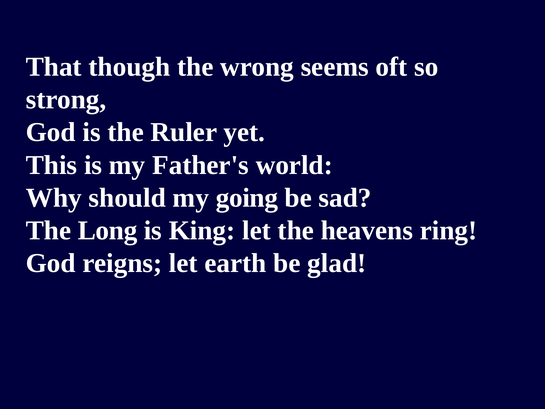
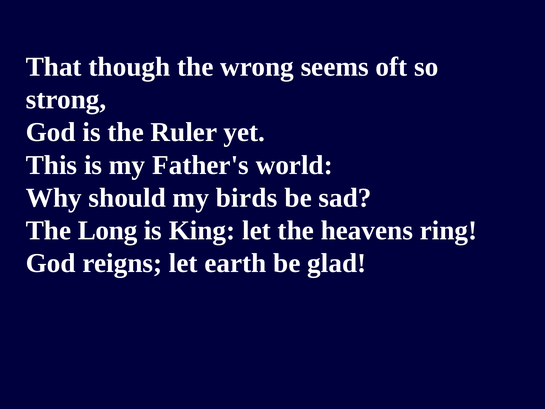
going: going -> birds (247, 198)
